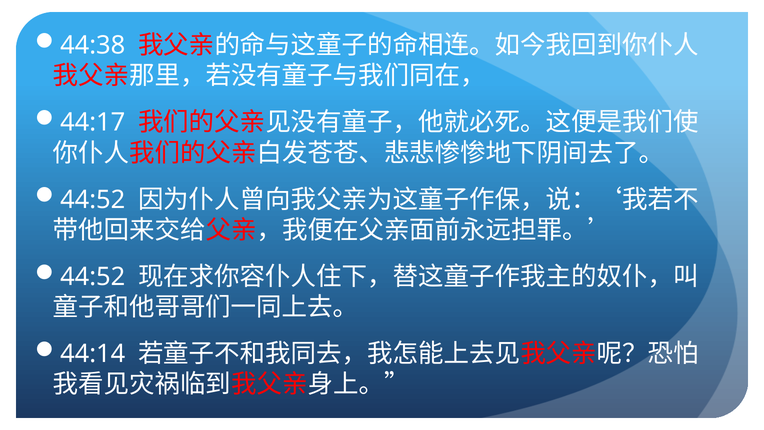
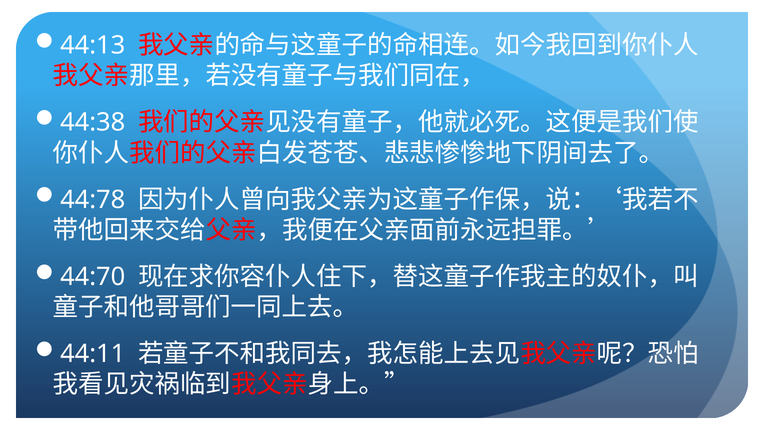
44:38: 44:38 -> 44:13 (93, 45)
44:17: 44:17 -> 44:38 (93, 123)
44:52: 44:52 -> 44:78 (93, 200)
44:52: 44:52 -> 44:70 (93, 277)
44:14: 44:14 -> 44:11 (93, 354)
